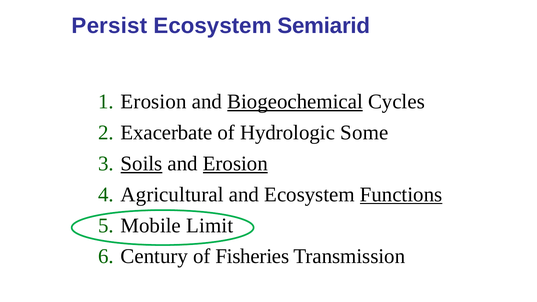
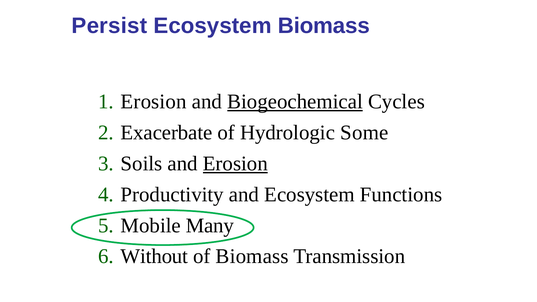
Ecosystem Semiarid: Semiarid -> Biomass (324, 26)
Soils underline: present -> none (142, 164)
Agricultural: Agricultural -> Productivity (172, 195)
Functions underline: present -> none (401, 195)
Limit: Limit -> Many (210, 226)
Century: Century -> Without (154, 256)
of Fisheries: Fisheries -> Biomass (252, 256)
